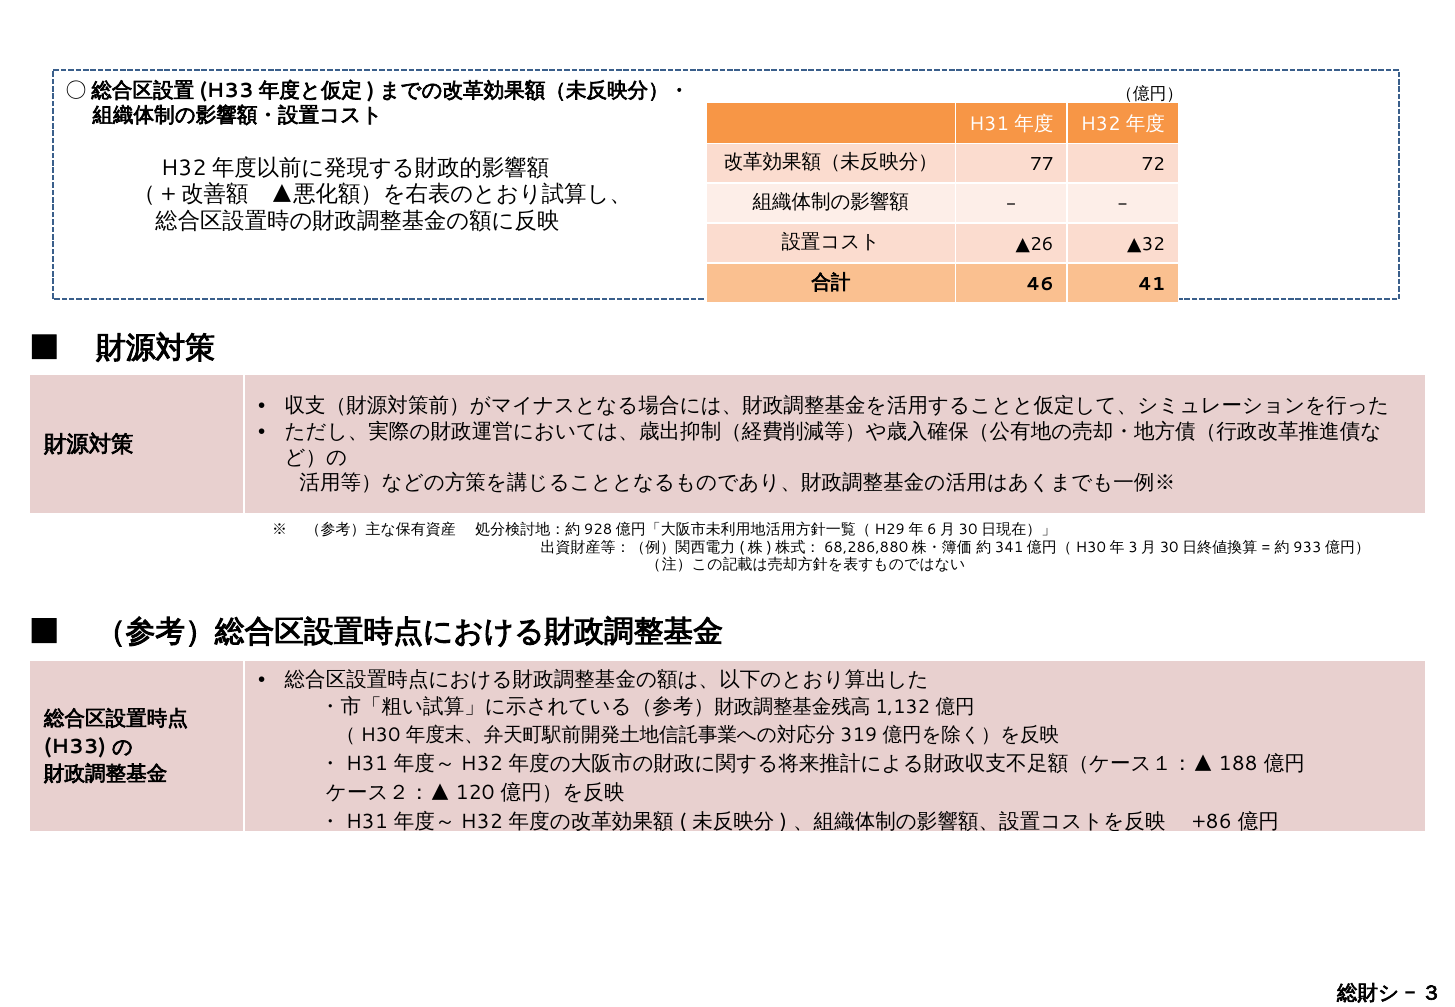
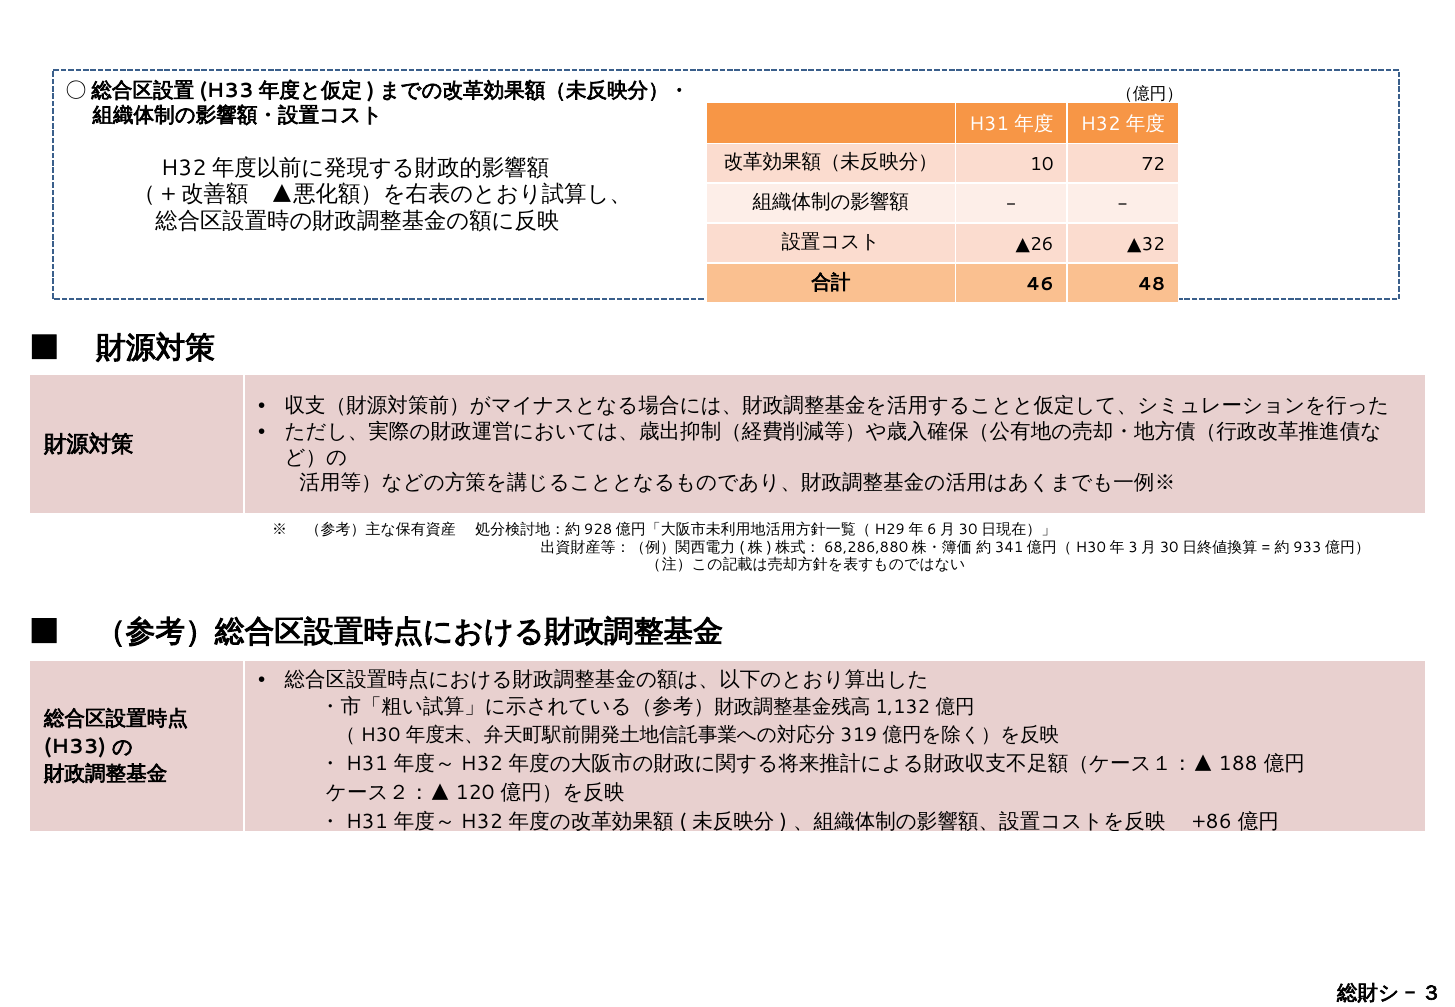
77: 77 -> 10 (1042, 164)
41: 41 -> 48 (1152, 284)
